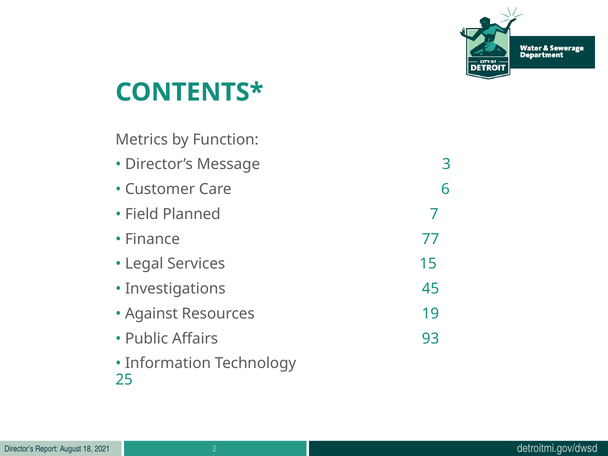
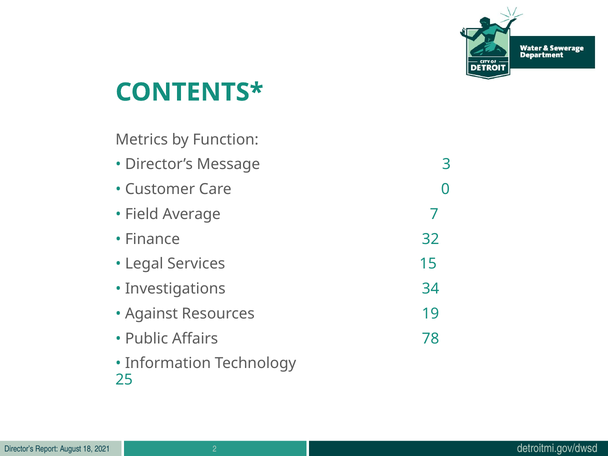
6: 6 -> 0 (445, 189)
Planned: Planned -> Average (192, 214)
77: 77 -> 32 (431, 239)
45: 45 -> 34 (431, 289)
93: 93 -> 78 (431, 339)
